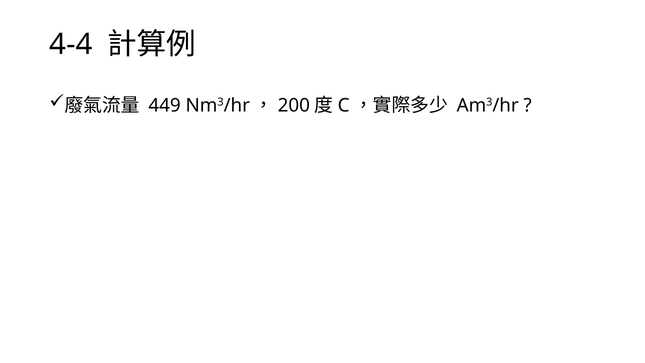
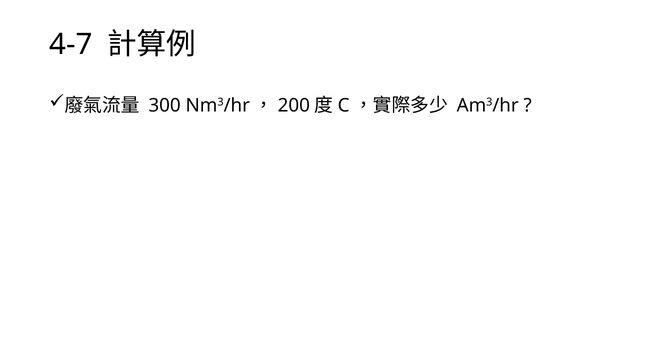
4-4: 4-4 -> 4-7 (71, 44)
449: 449 -> 300 (165, 105)
